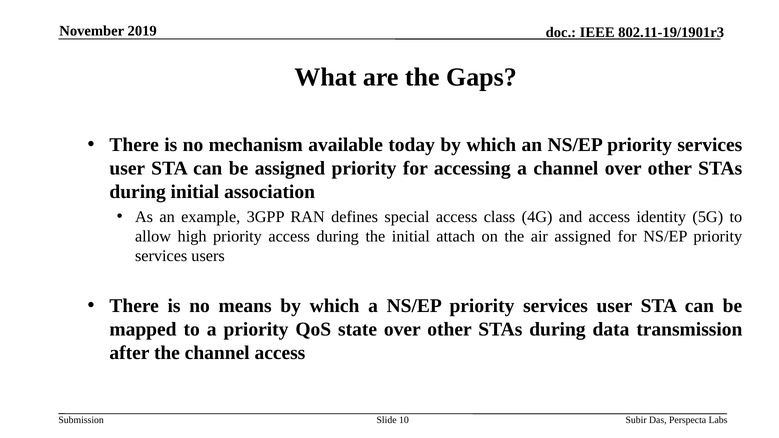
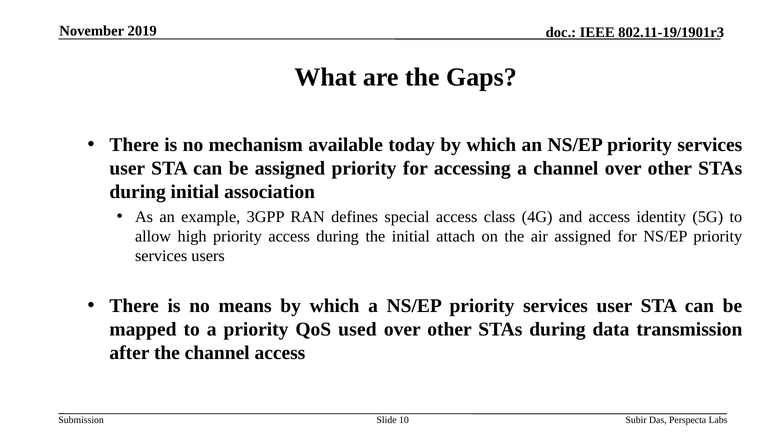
state: state -> used (357, 329)
